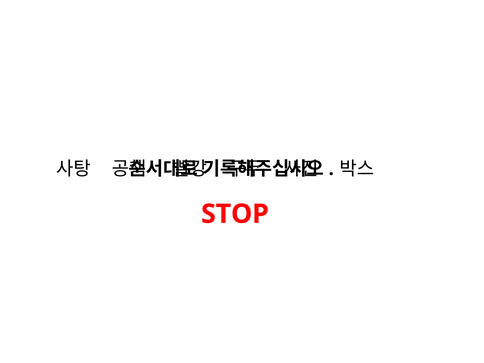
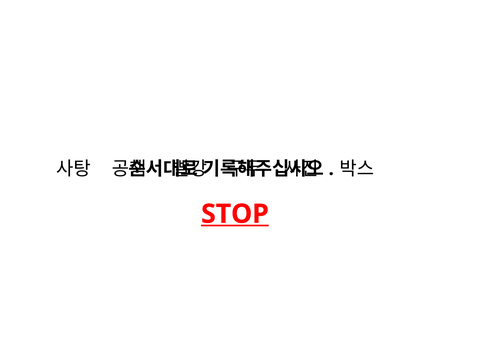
STOP underline: none -> present (235, 214)
